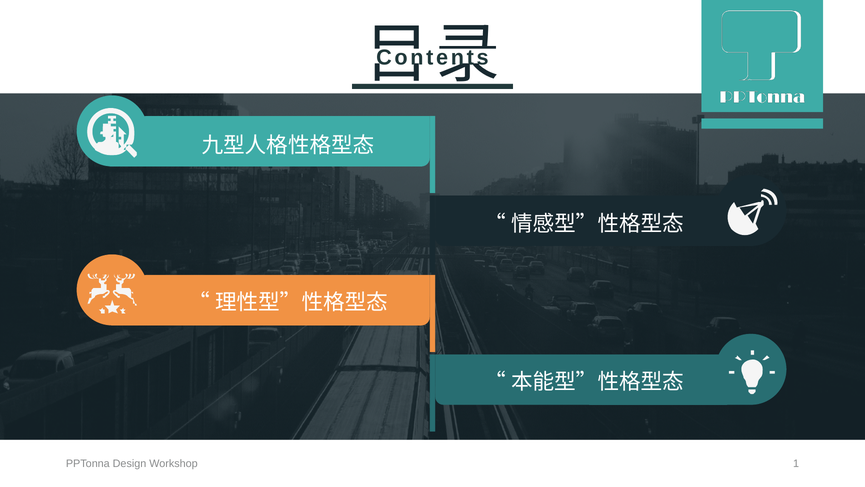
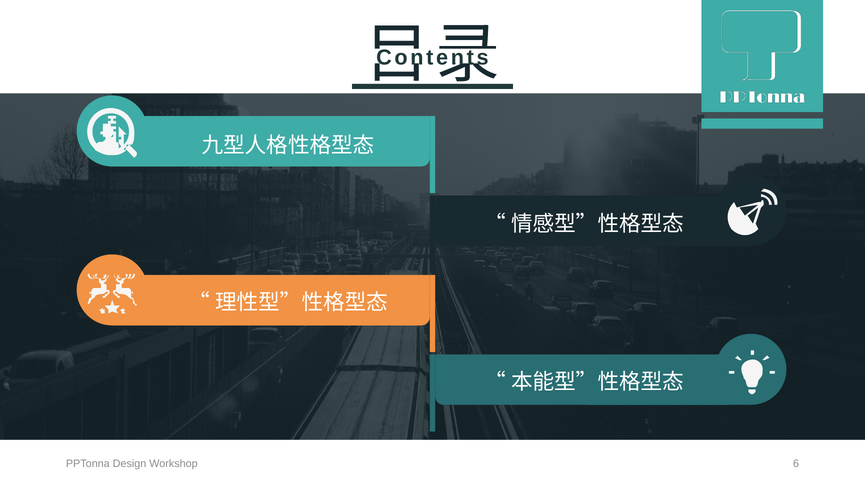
1: 1 -> 6 (796, 463)
